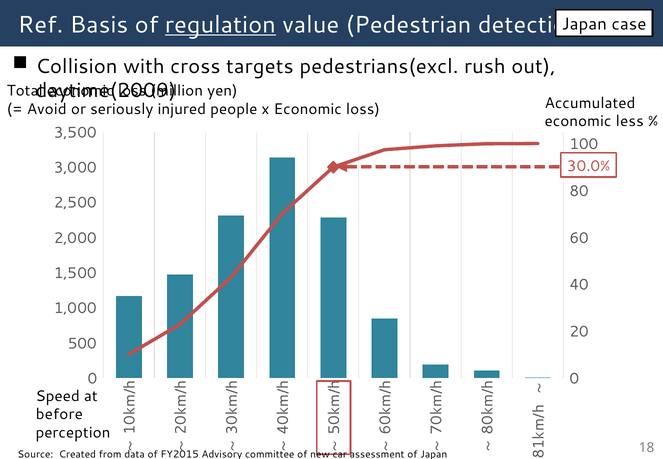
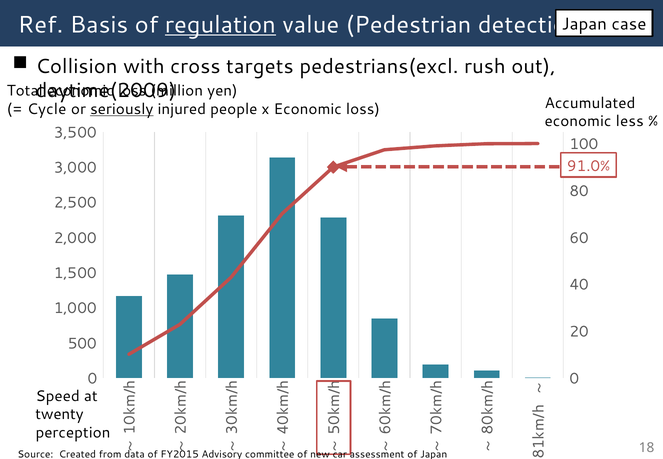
Avoid: Avoid -> Cycle (47, 109)
seriously underline: none -> present (122, 109)
30.0%: 30.0% -> 91.0% (588, 166)
before: before -> twenty (59, 414)
